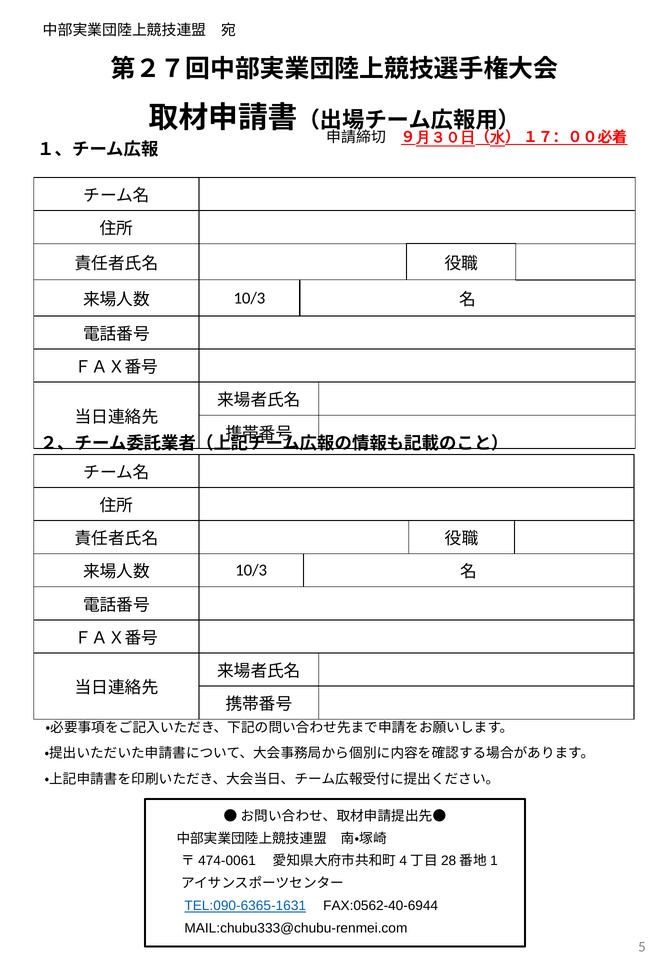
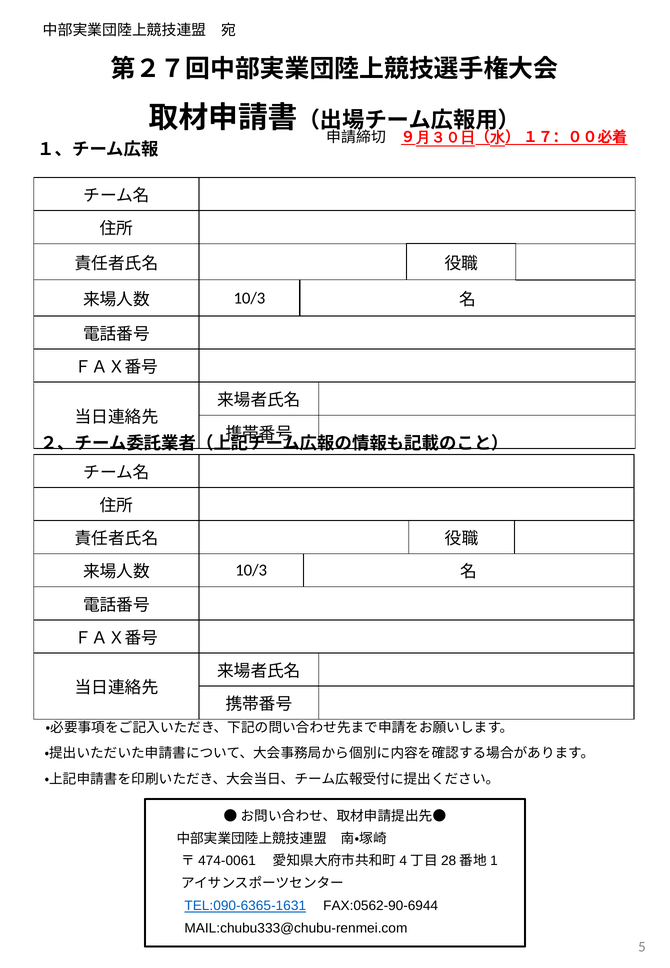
FAX:0562-40-6944: FAX:0562-40-6944 -> FAX:0562-90-6944 (381, 906)
